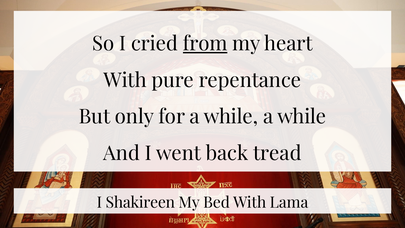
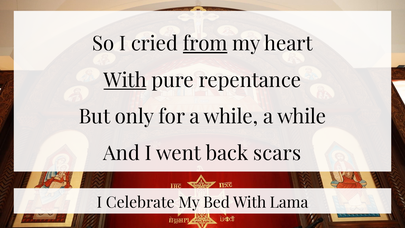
With underline: none -> present (125, 80)
tread: tread -> scars (277, 153)
Shakireen: Shakireen -> Celebrate (140, 203)
